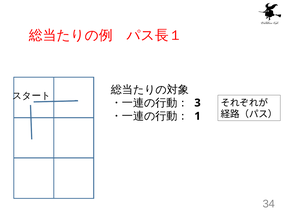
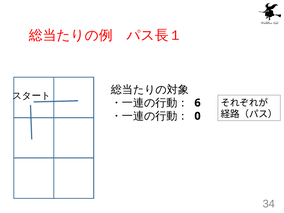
3: 3 -> 6 (198, 103)
1: 1 -> 0 (198, 116)
